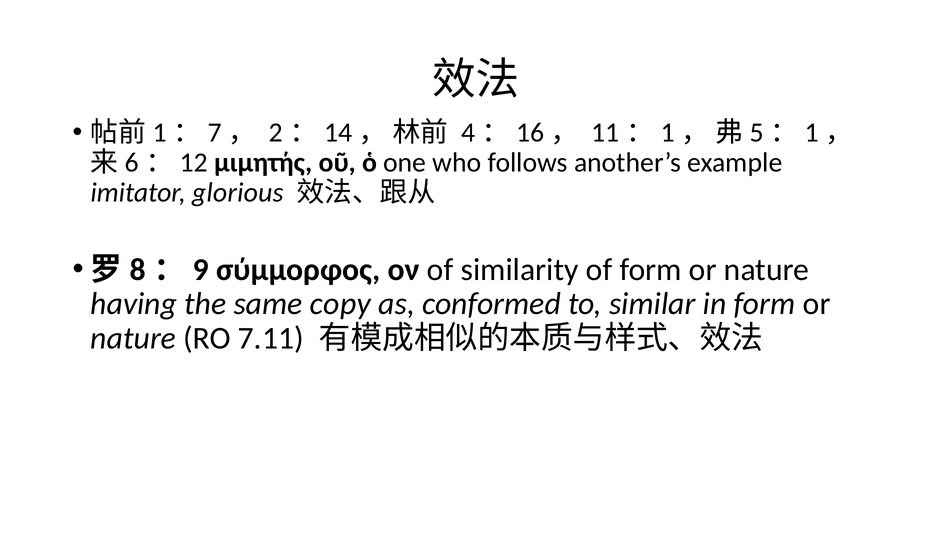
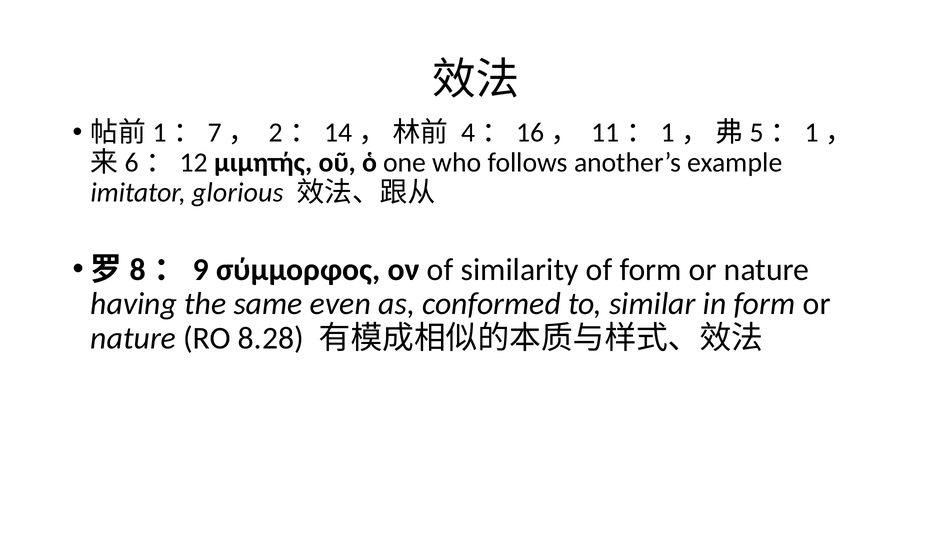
copy: copy -> even (340, 304)
7.11: 7.11 -> 8.28 (271, 338)
